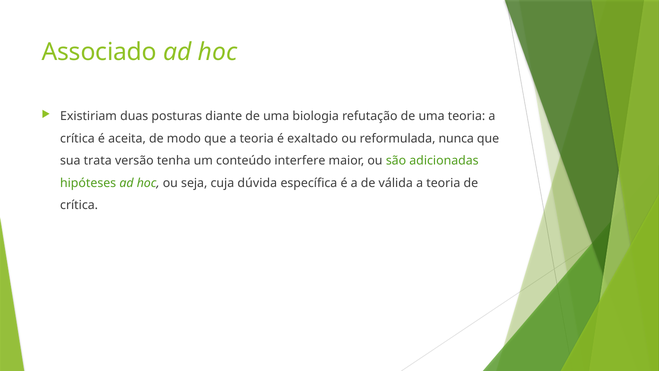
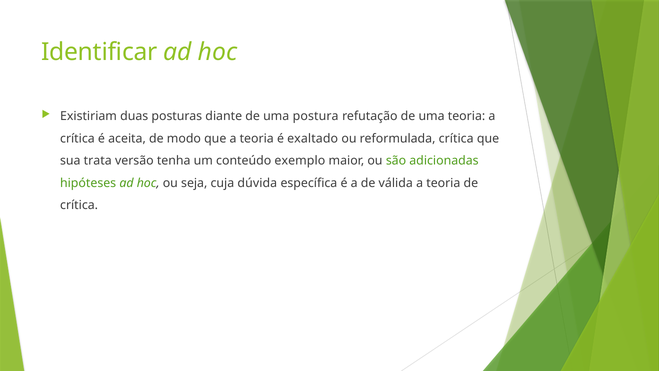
Associado: Associado -> Identificar (99, 52)
biologia: biologia -> postura (316, 116)
reformulada nunca: nunca -> crítica (456, 138)
interfere: interfere -> exemplo (300, 161)
